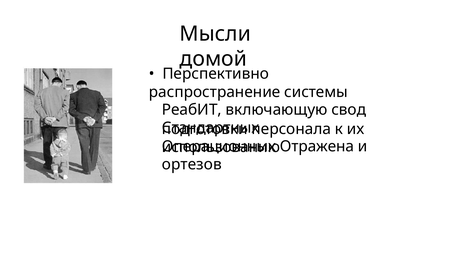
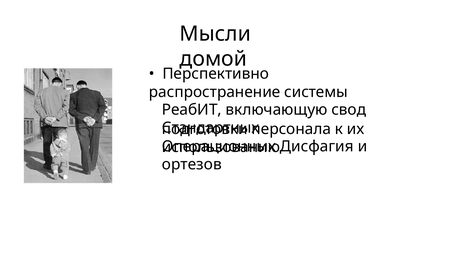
Отражена: Отражена -> Дисфагия (317, 146)
